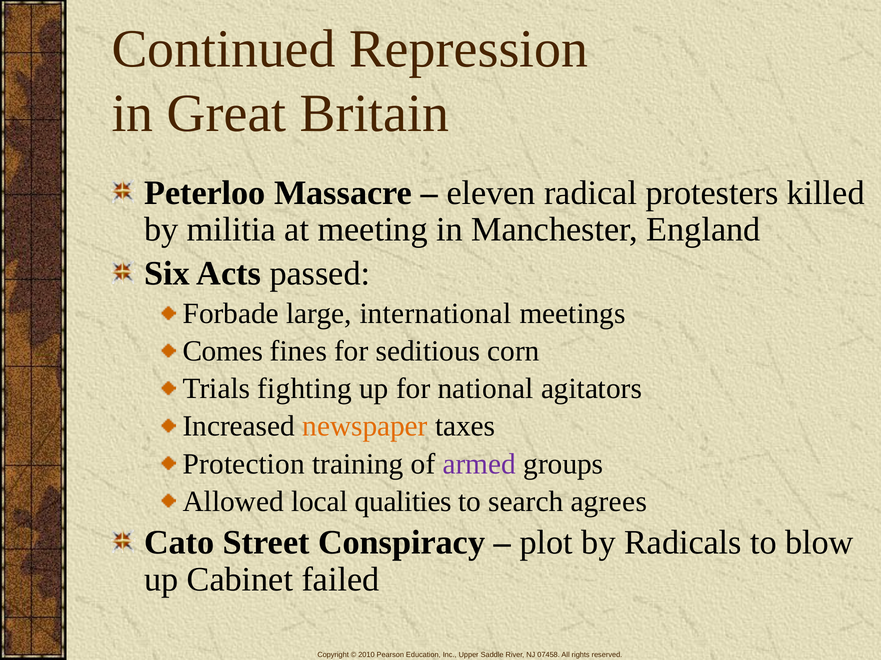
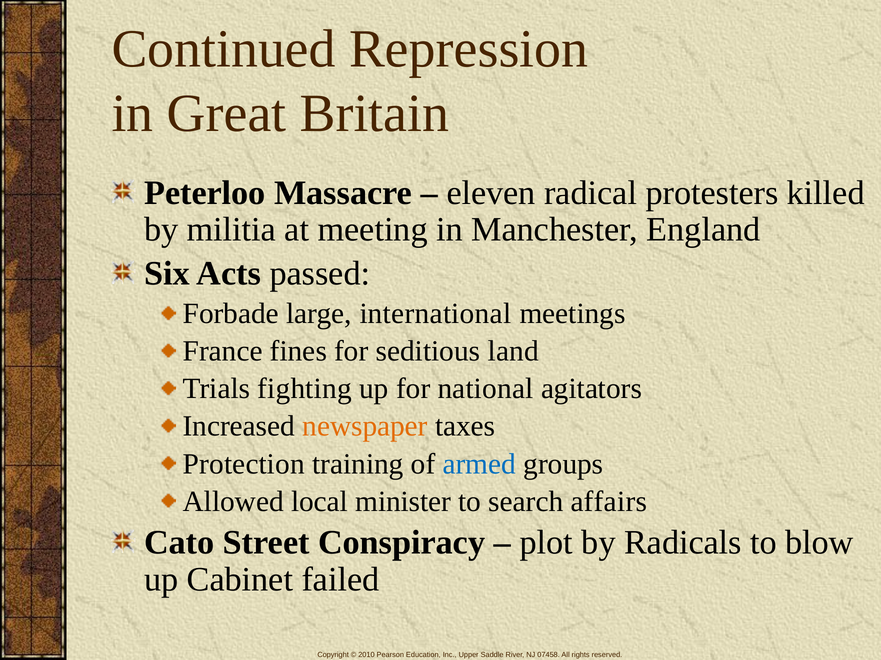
Comes: Comes -> France (223, 352)
corn: corn -> land (513, 352)
armed colour: purple -> blue (479, 464)
qualities: qualities -> minister (403, 502)
agrees: agrees -> affairs (609, 502)
